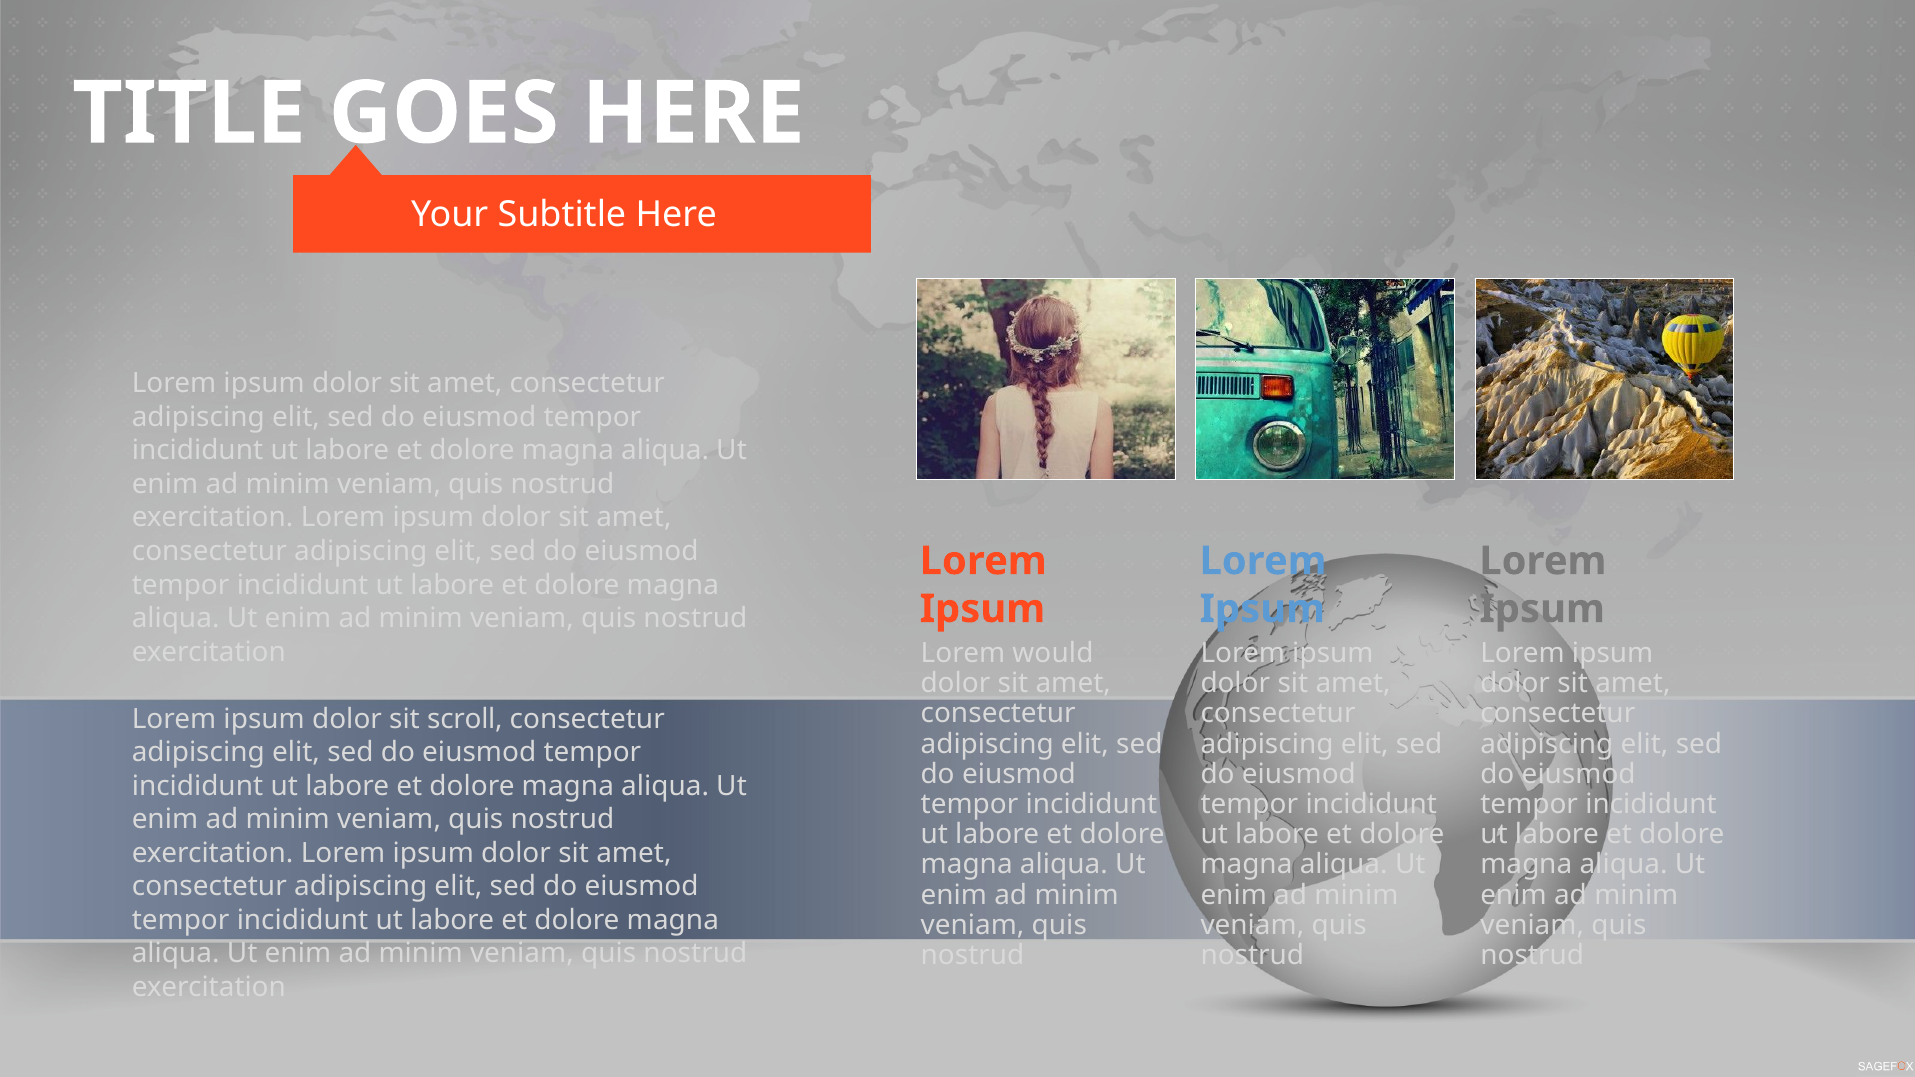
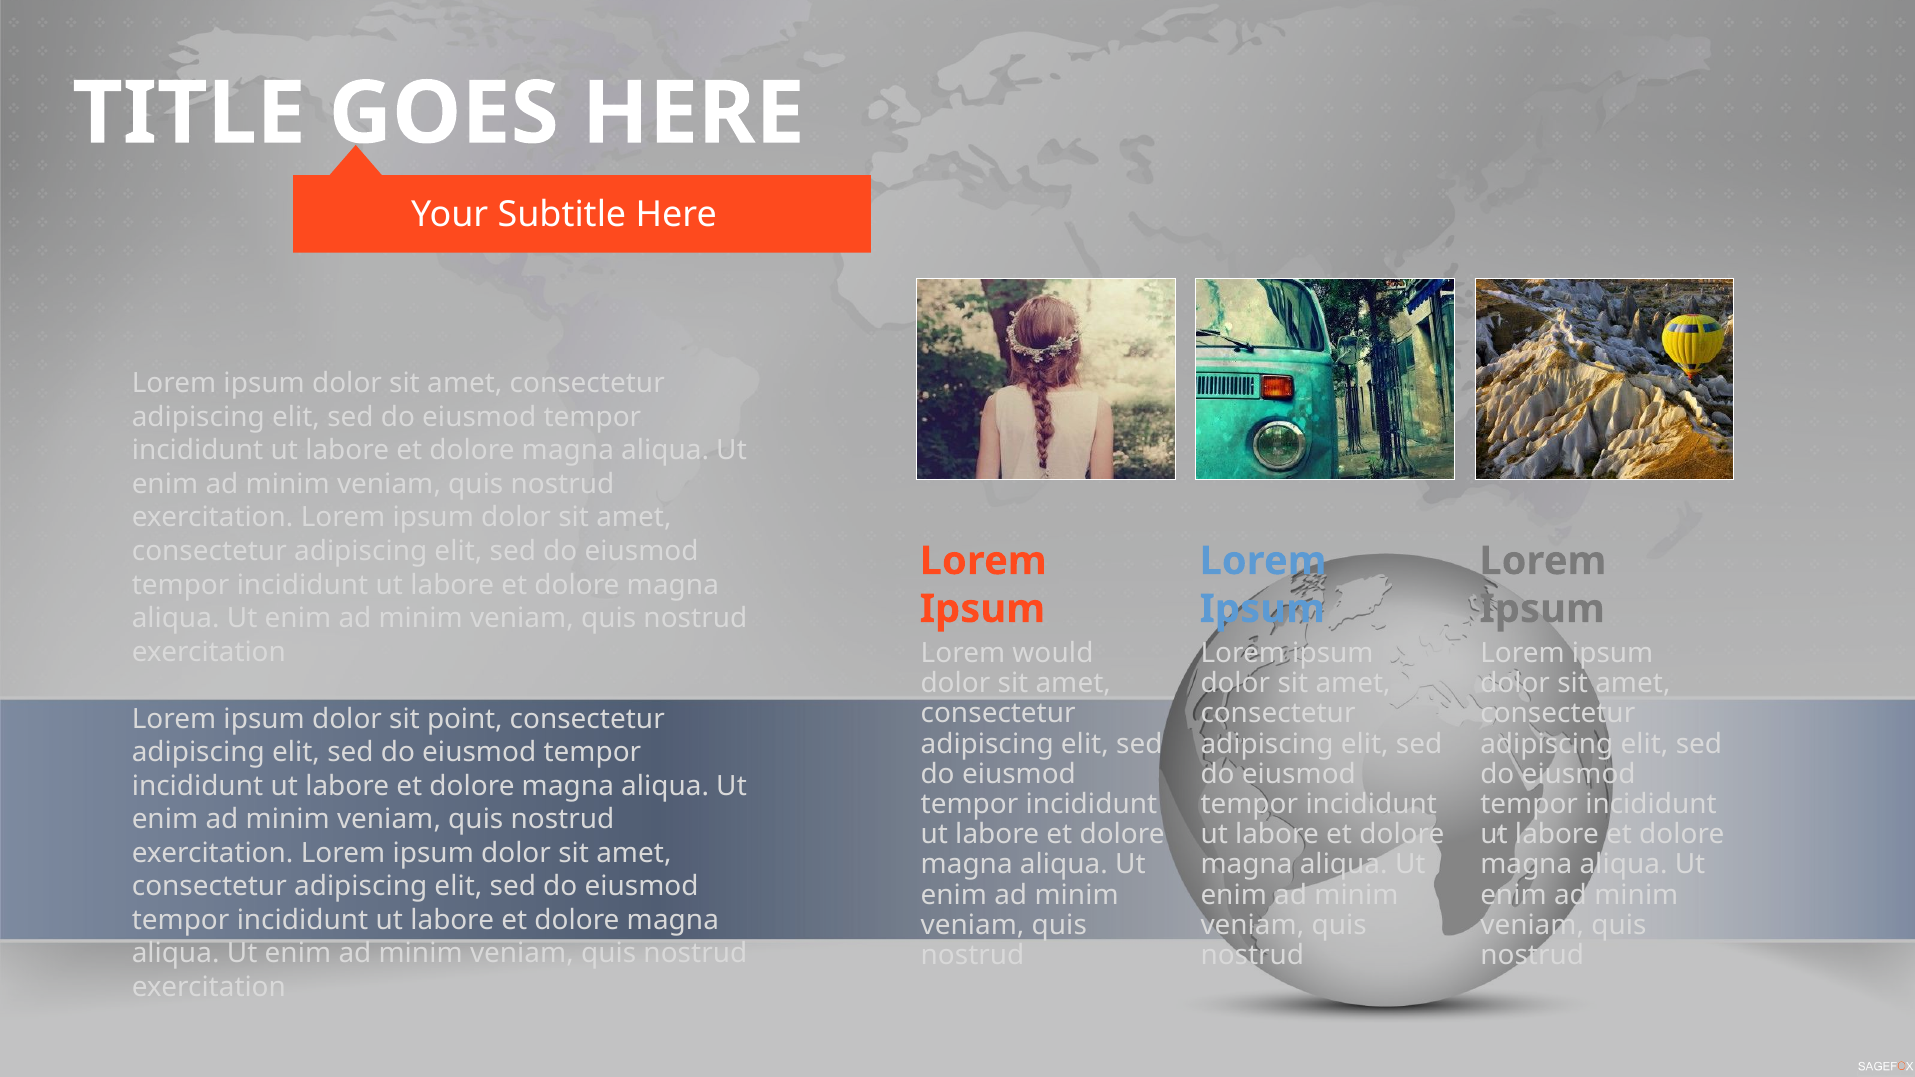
scroll: scroll -> point (465, 719)
